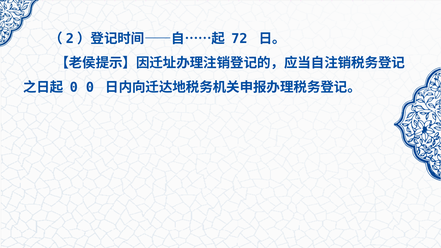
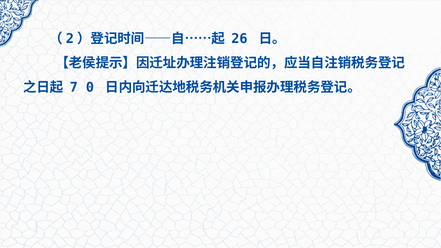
72: 72 -> 26 (239, 39)
0: 0 -> 7 (74, 87)
